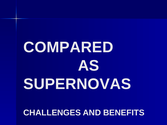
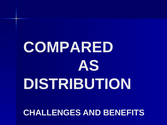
SUPERNOVAS: SUPERNOVAS -> DISTRIBUTION (77, 84)
